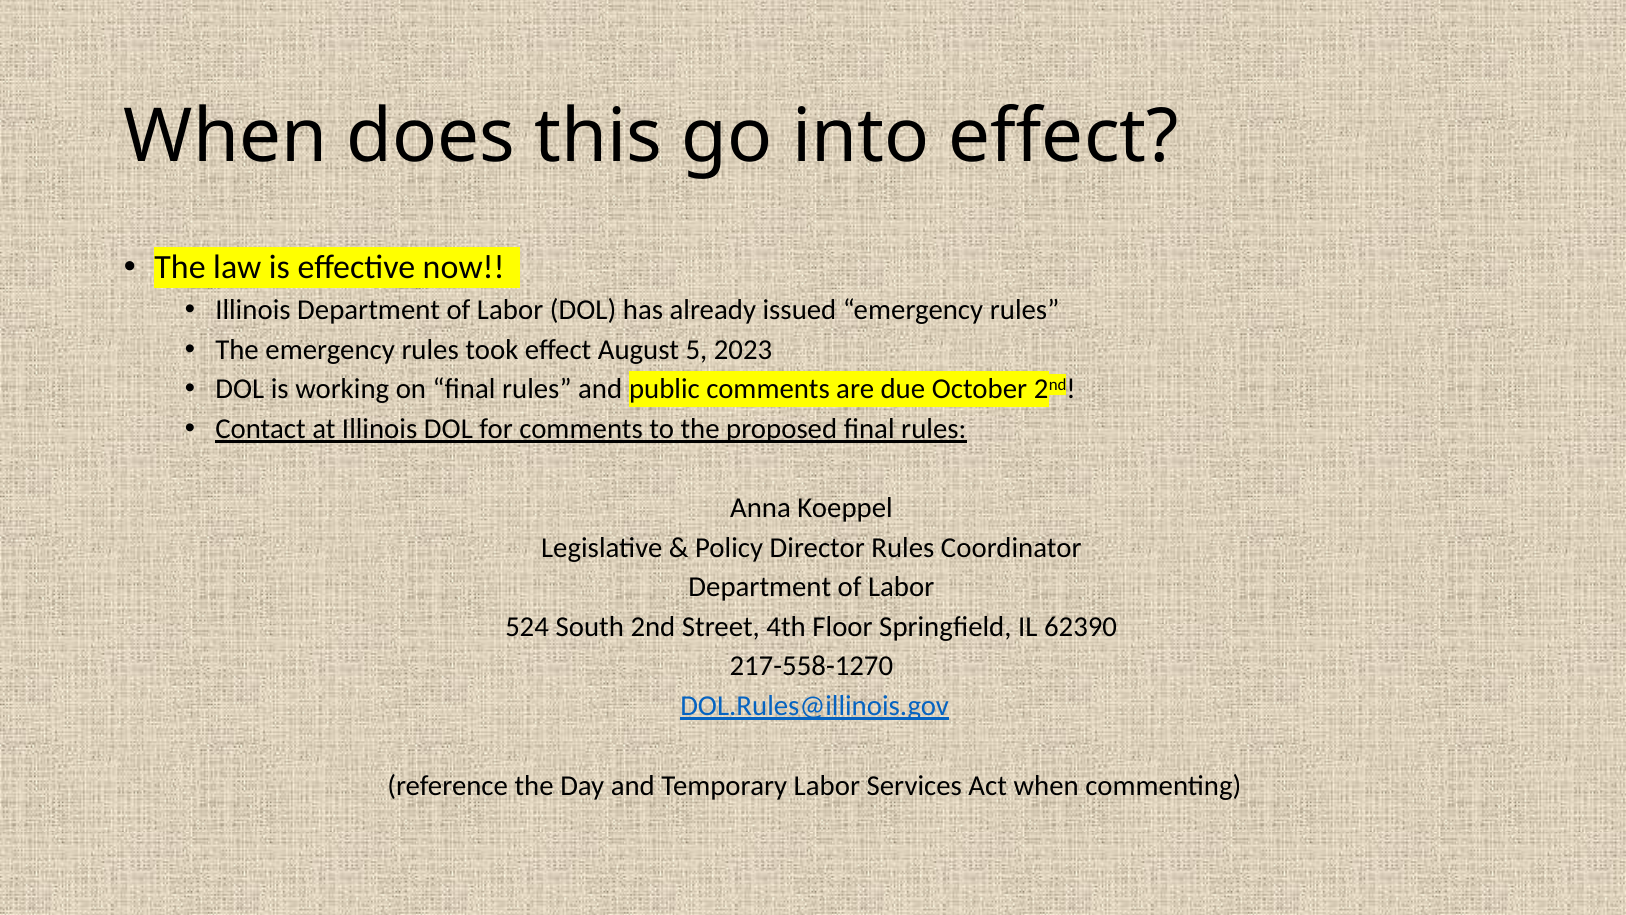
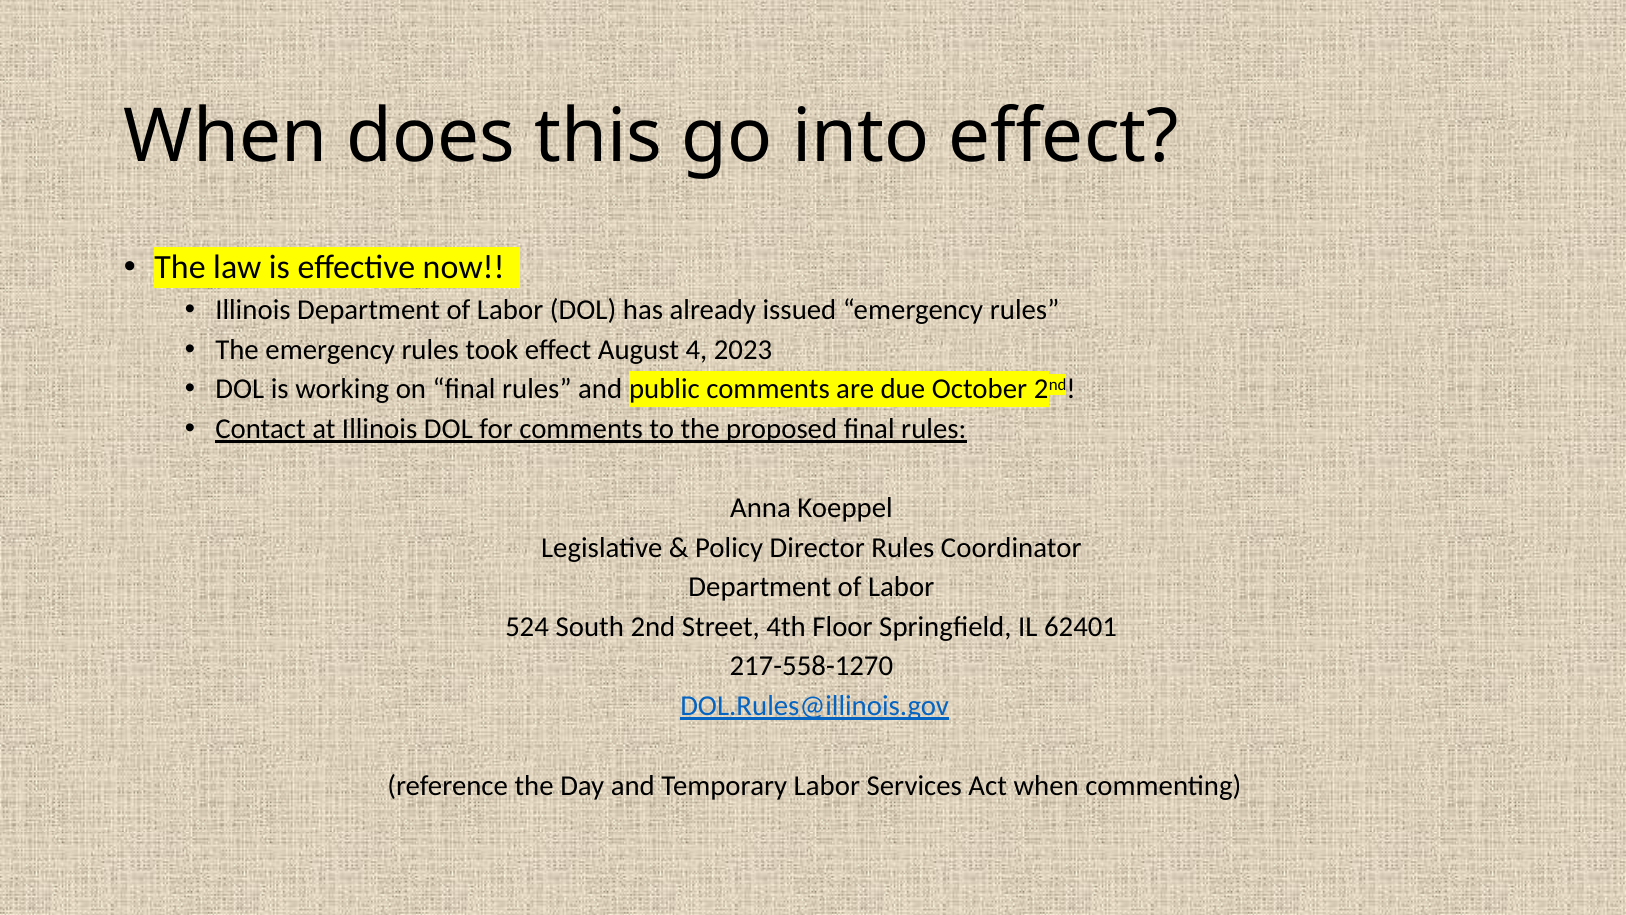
5: 5 -> 4 (696, 350)
62390: 62390 -> 62401 (1081, 626)
